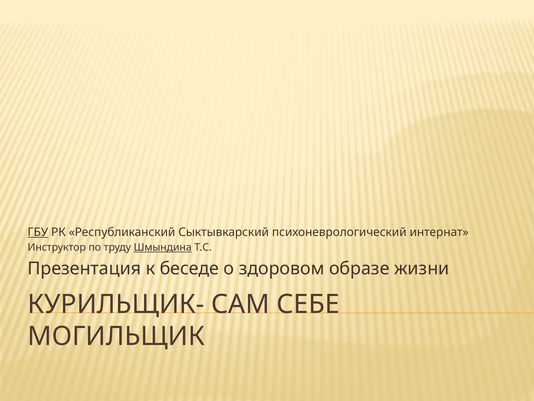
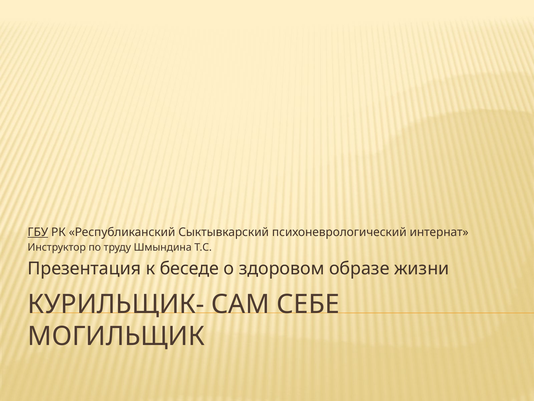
Шмындина underline: present -> none (163, 247)
